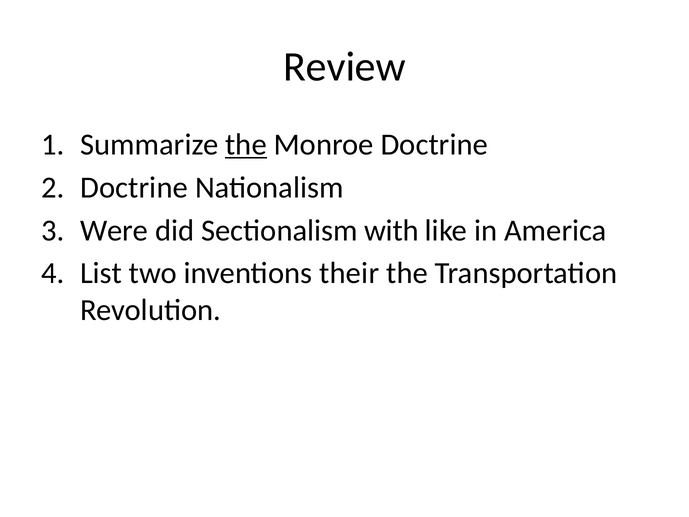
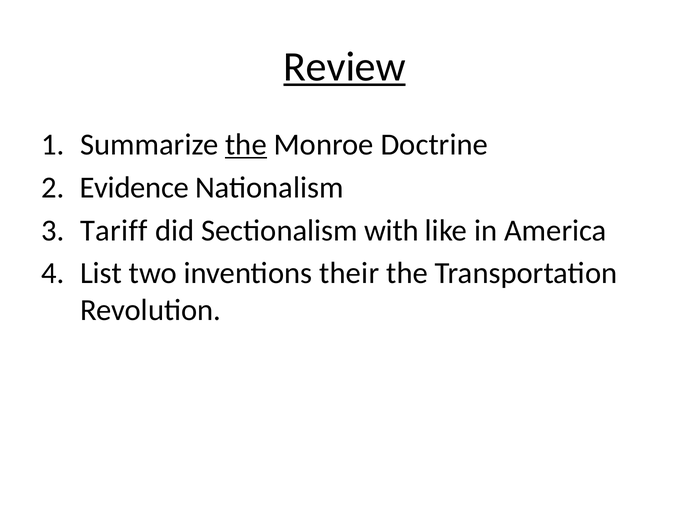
Review underline: none -> present (345, 67)
Doctrine: Doctrine -> Evidence (134, 187)
Were: Were -> Tariff (114, 230)
